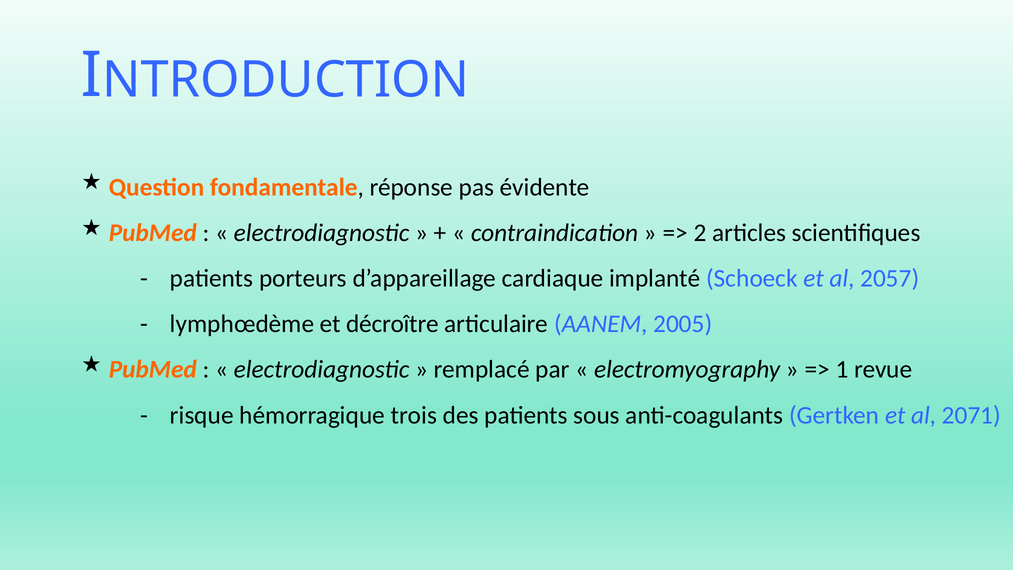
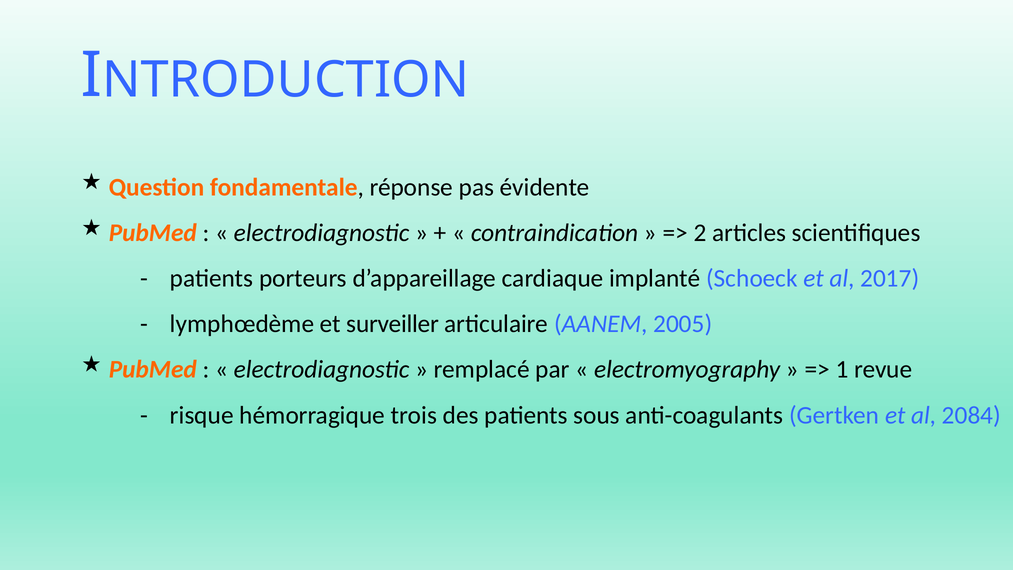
2057: 2057 -> 2017 (890, 278)
décroître: décroître -> surveiller (393, 324)
2071: 2071 -> 2084 (971, 415)
